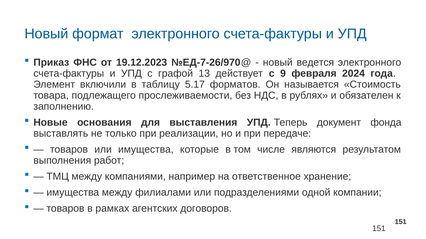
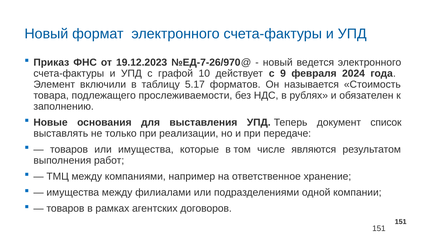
13: 13 -> 10 (204, 74)
фонда: фонда -> список (386, 123)
